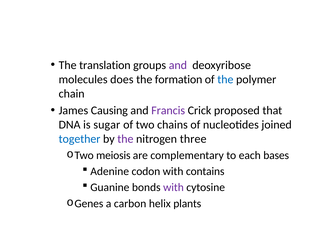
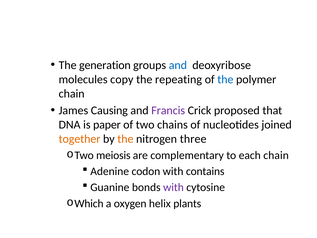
translation: translation -> generation (105, 65)
and colour: purple -> blue (178, 65)
does: does -> copy (122, 79)
formation: formation -> repeating (179, 79)
sugar: sugar -> paper (107, 125)
together colour: blue -> orange (80, 139)
the colour: purple -> orange (125, 139)
each bases: bases -> chain (276, 155)
Genes: Genes -> Which (89, 203)
carbon: carbon -> oxygen (130, 203)
